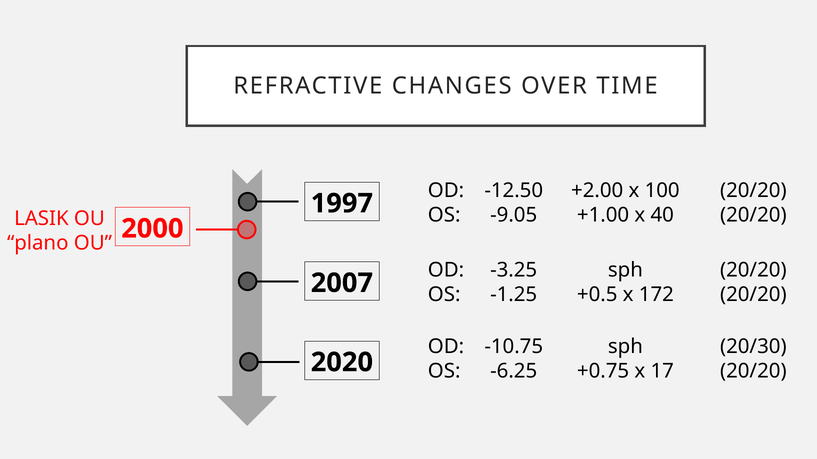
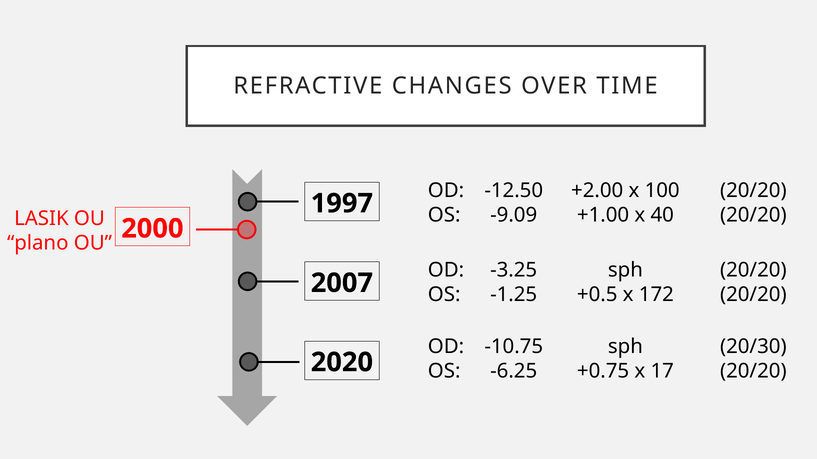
-9.05: -9.05 -> -9.09 (514, 215)
